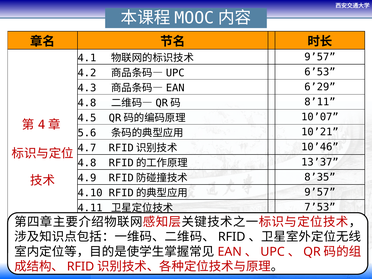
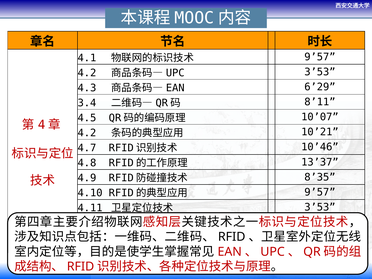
6’53: 6’53 -> 3’53 (320, 72)
4.8: 4.8 -> 3.4 (87, 103)
5.6: 5.6 -> 4.2 (87, 133)
7’53: 7’53 -> 3’53 (320, 207)
